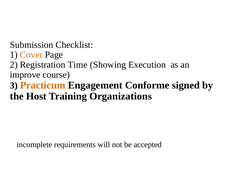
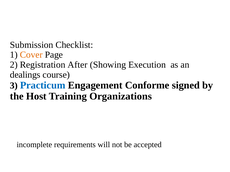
Time: Time -> After (78, 65)
improve: improve -> dealings (25, 75)
Practicum colour: orange -> blue (43, 85)
